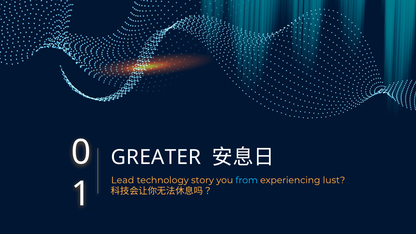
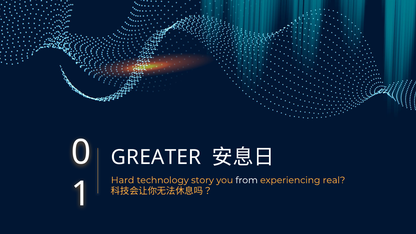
Lead: Lead -> Hard (123, 180)
from colour: light blue -> white (247, 180)
lust: lust -> real (334, 180)
